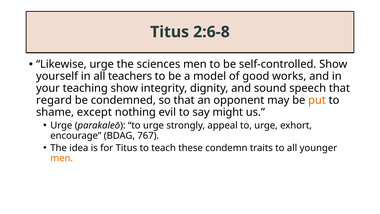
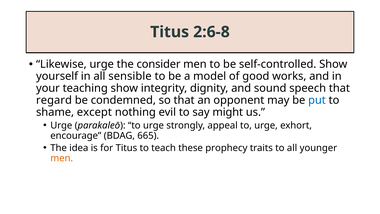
sciences: sciences -> consider (159, 64)
teachers: teachers -> sensible (130, 76)
put colour: orange -> blue (317, 100)
767: 767 -> 665 (148, 135)
condemn: condemn -> prophecy (226, 148)
